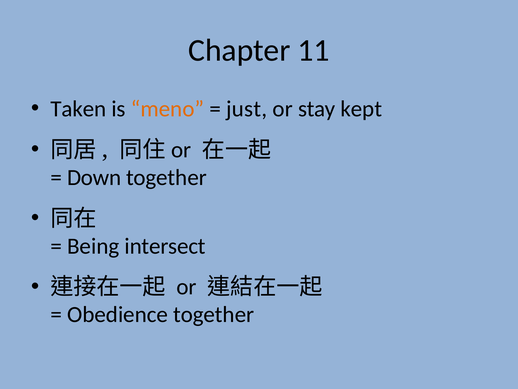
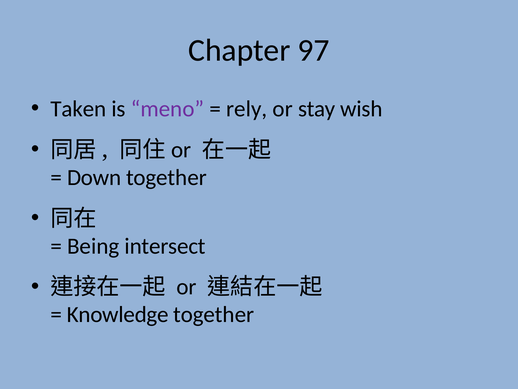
11: 11 -> 97 (314, 50)
meno colour: orange -> purple (167, 109)
just: just -> rely (247, 109)
kept: kept -> wish (361, 109)
Obedience: Obedience -> Knowledge (118, 314)
